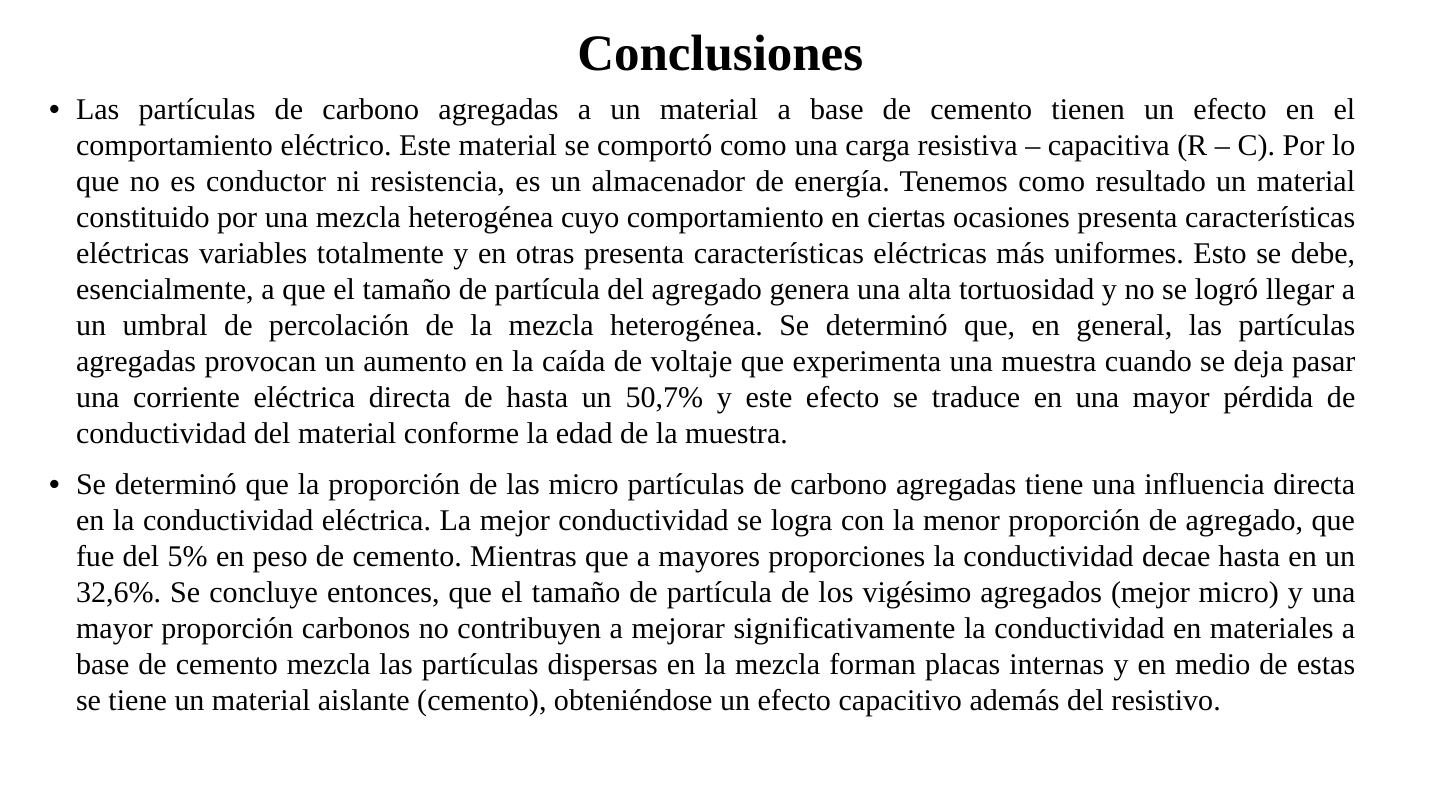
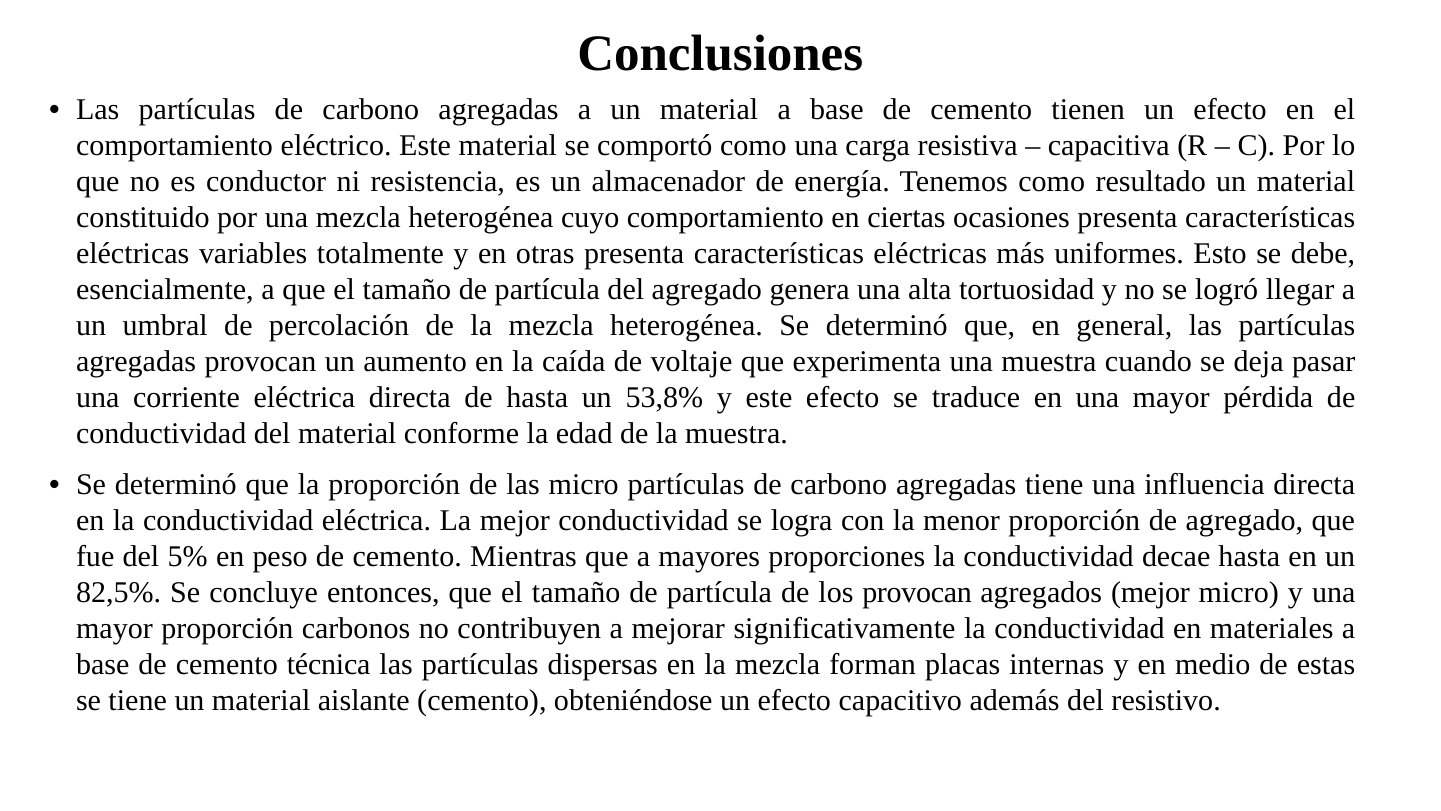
50,7%: 50,7% -> 53,8% (664, 397)
32,6%: 32,6% -> 82,5% (119, 592)
los vigésimo: vigésimo -> provocan (917, 592)
cemento mezcla: mezcla -> técnica (329, 664)
